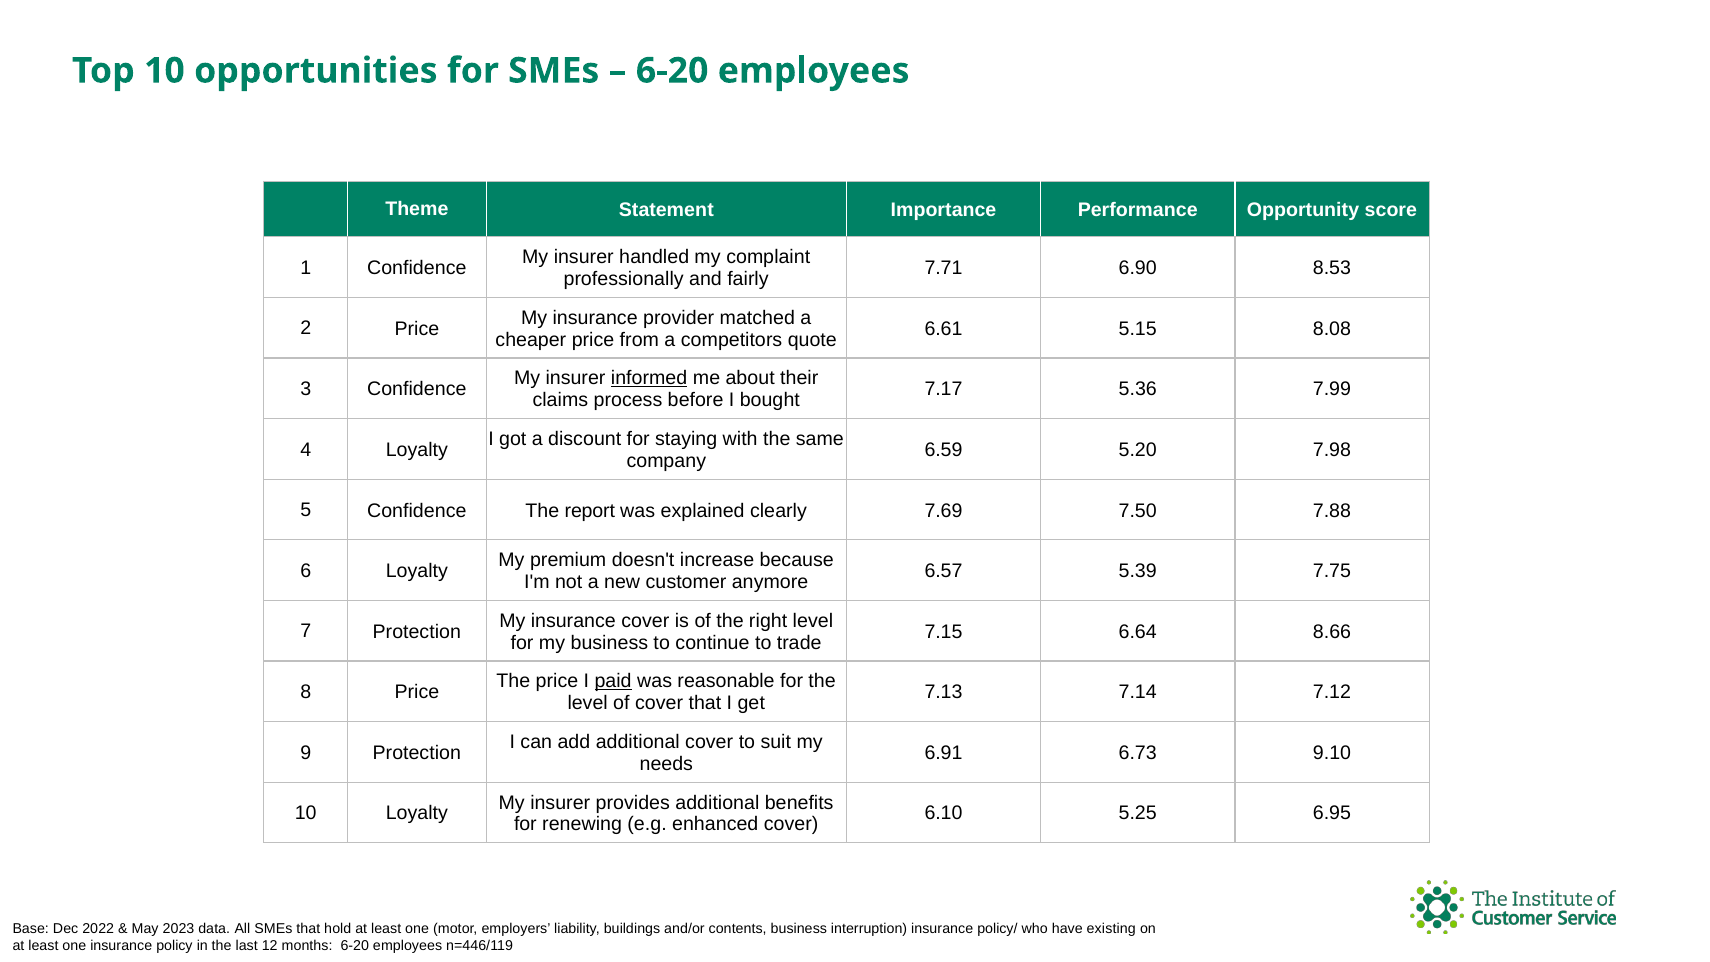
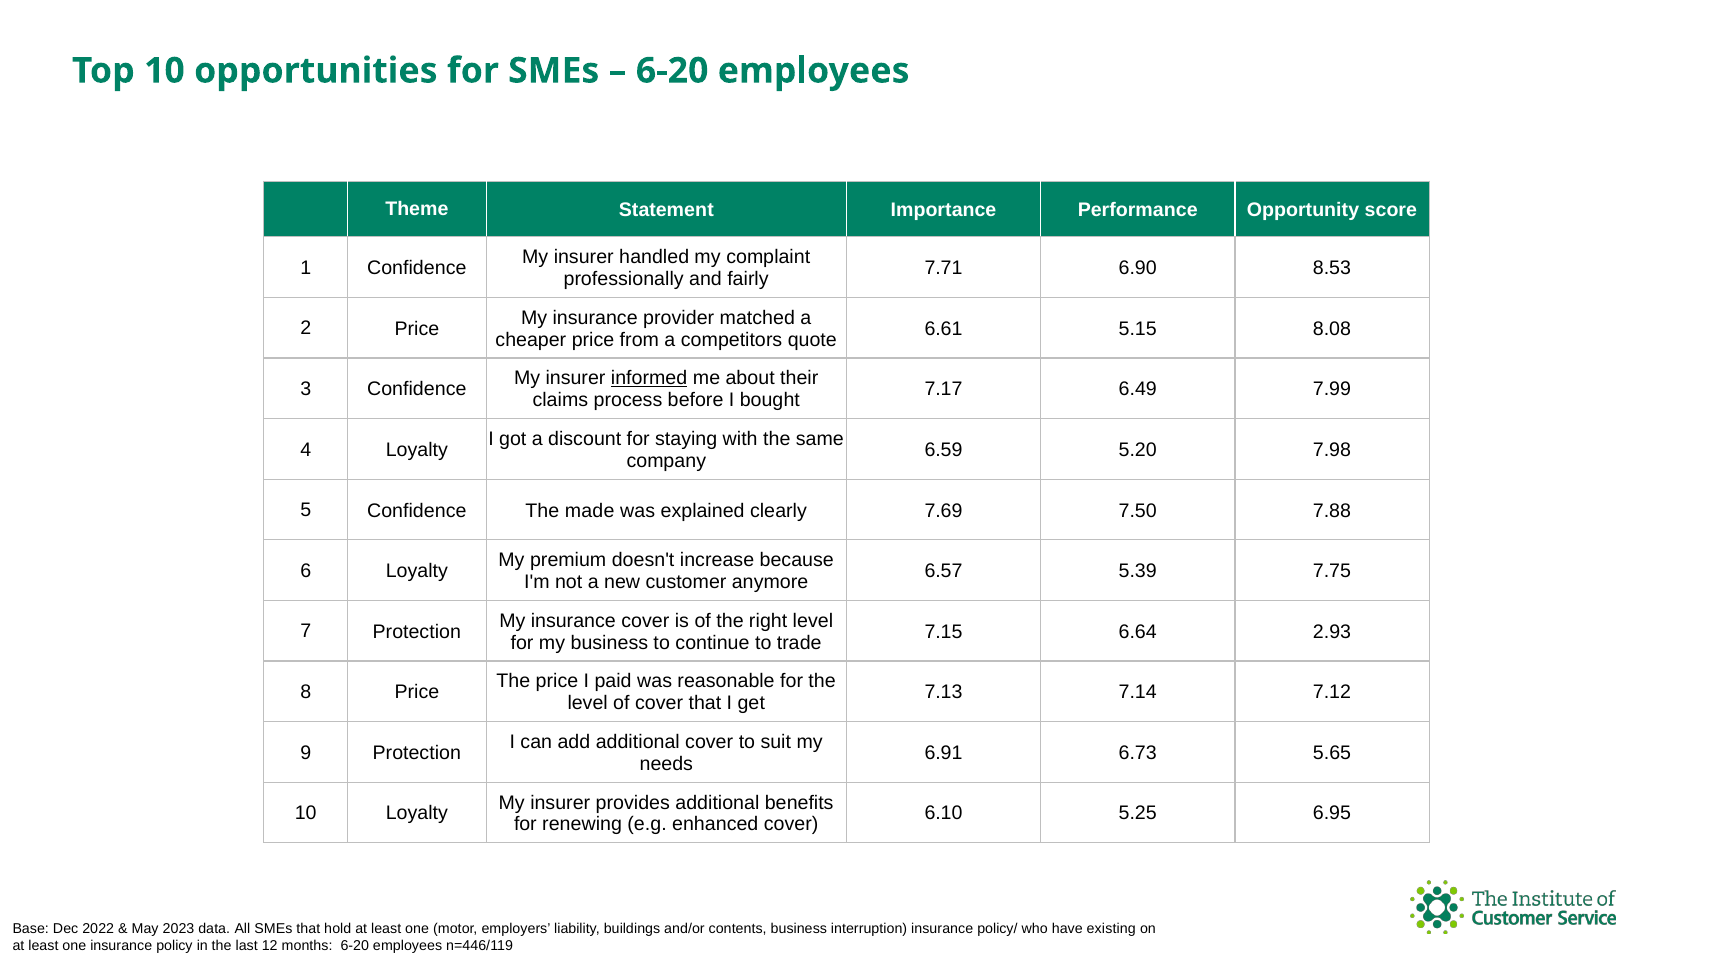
5.36: 5.36 -> 6.49 (1138, 389)
report: report -> made (590, 510)
8.66: 8.66 -> 2.93 (1332, 632)
paid underline: present -> none (613, 681)
9.10: 9.10 -> 5.65 (1332, 753)
